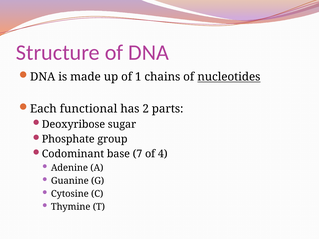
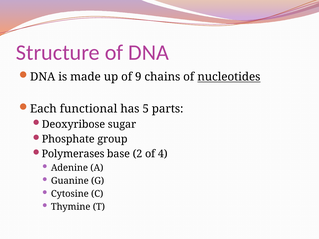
1: 1 -> 9 (138, 77)
2: 2 -> 5 (146, 109)
Codominant: Codominant -> Polymerases (73, 154)
7: 7 -> 2 (137, 154)
